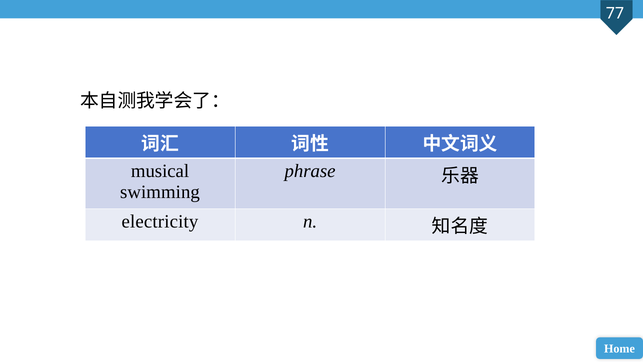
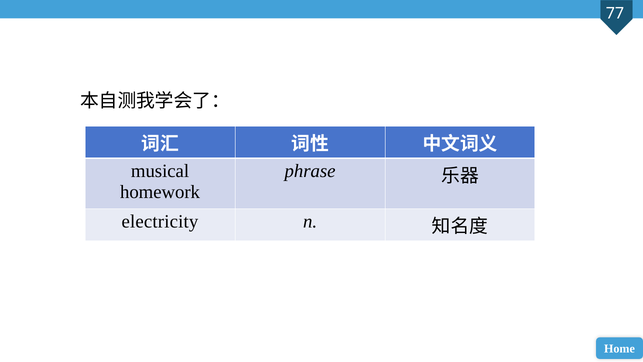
swimming: swimming -> homework (160, 192)
